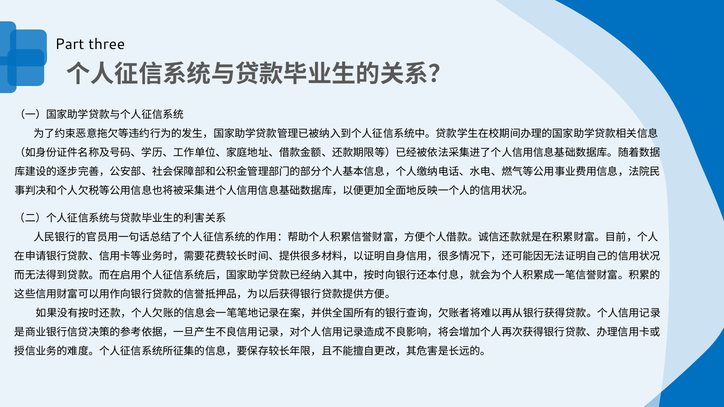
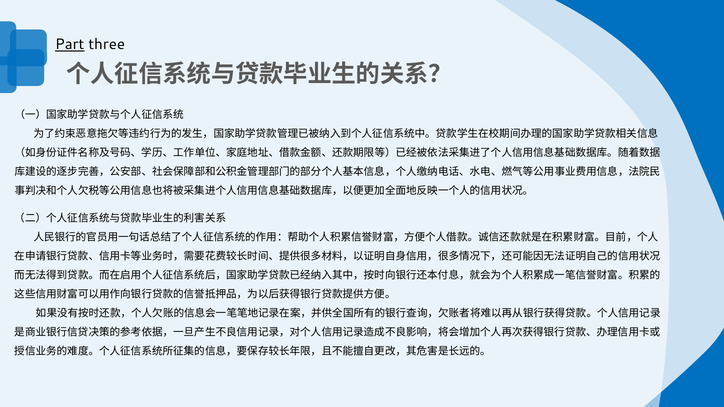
Part underline: none -> present (70, 45)
